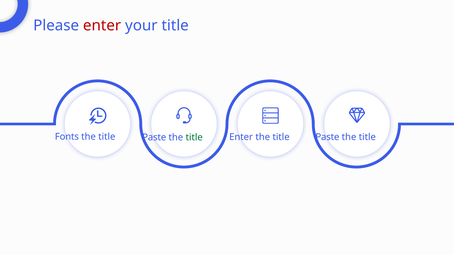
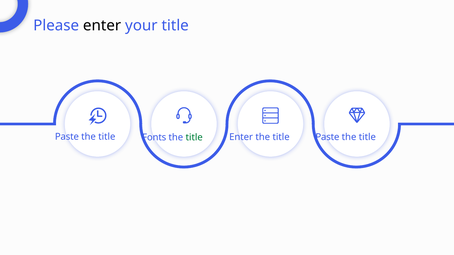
enter colour: red -> black (102, 25)
Fonts: Fonts -> Paste (67, 137)
Paste: Paste -> Fonts (154, 138)
